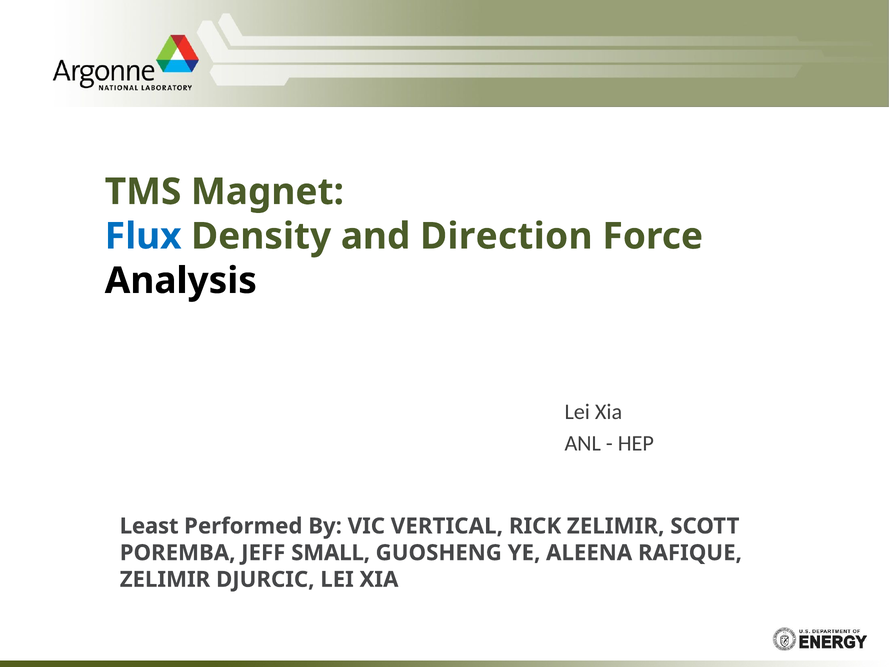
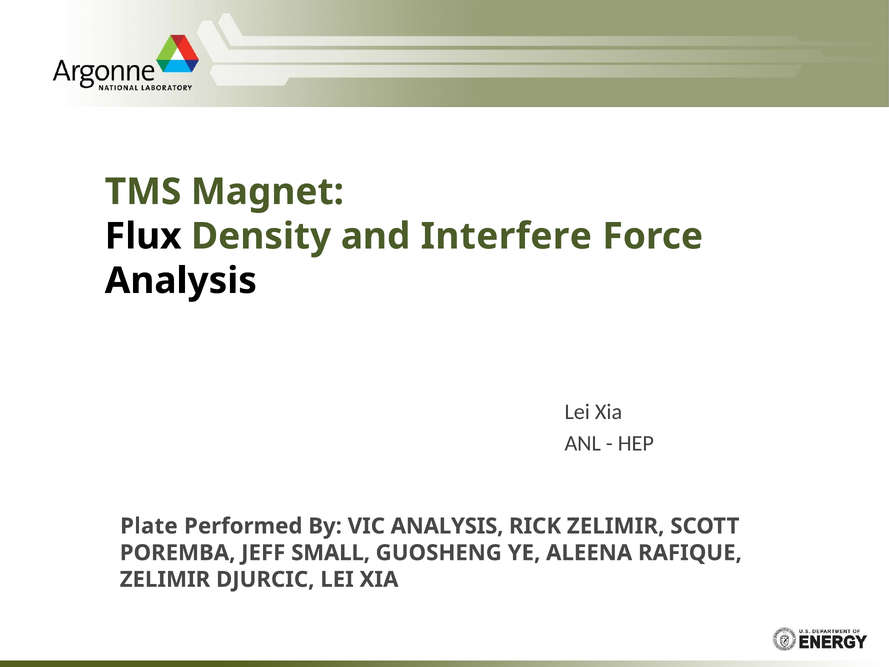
Flux colour: blue -> black (143, 236)
Direction: Direction -> Interfere (506, 236)
Least: Least -> Plate (149, 526)
VIC VERTICAL: VERTICAL -> ANALYSIS (447, 526)
